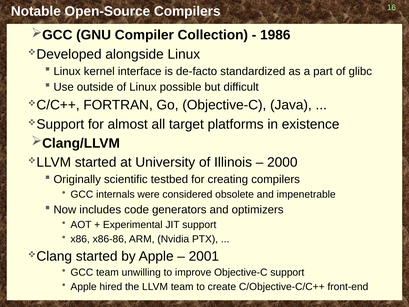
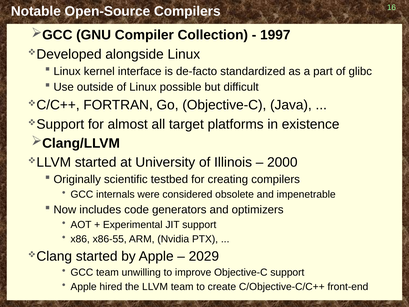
1986: 1986 -> 1997 (275, 35)
x86-86: x86-86 -> x86-55 (110, 239)
2001: 2001 -> 2029 (204, 256)
